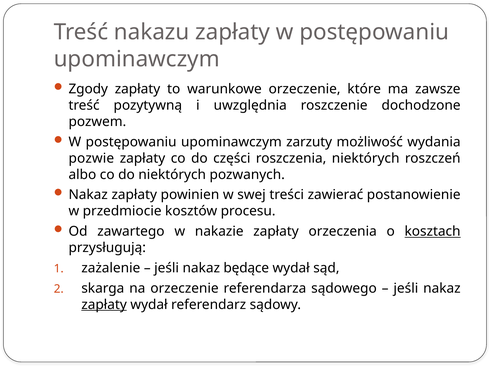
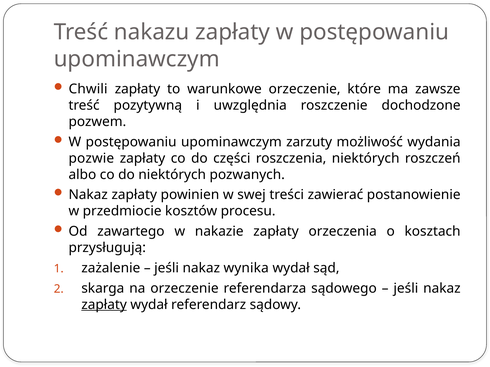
Zgody: Zgody -> Chwili (88, 89)
kosztach underline: present -> none (433, 232)
będące: będące -> wynika (246, 268)
